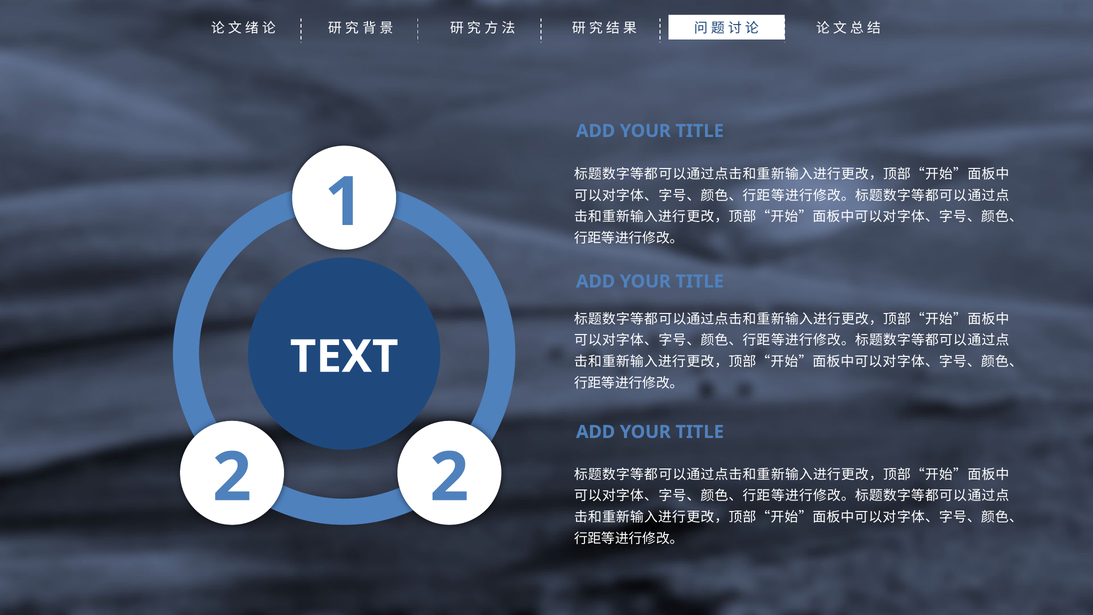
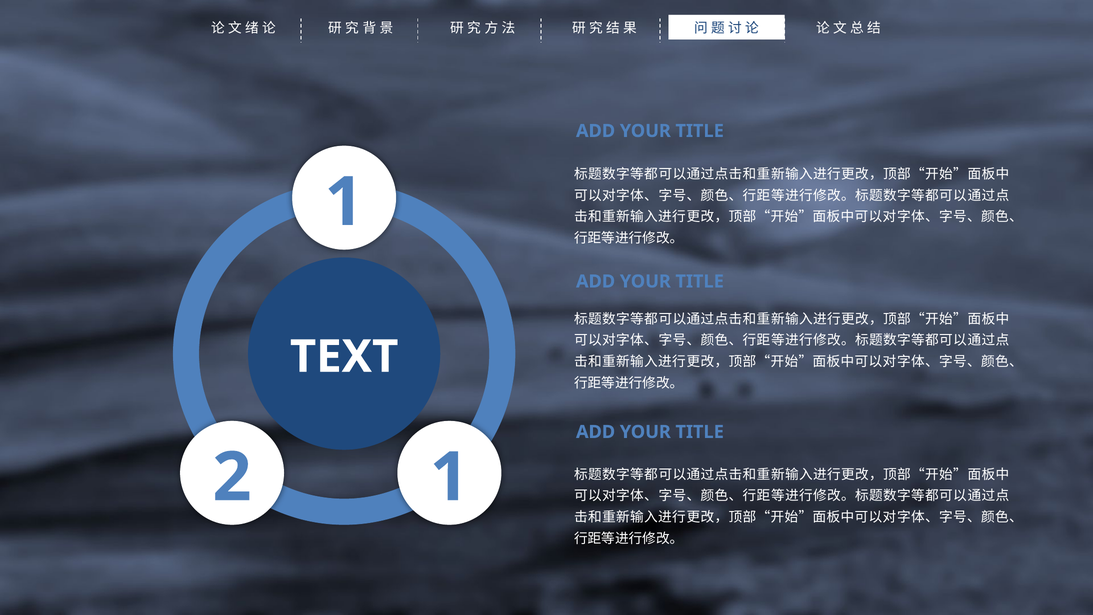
2 2: 2 -> 1 (449, 478)
